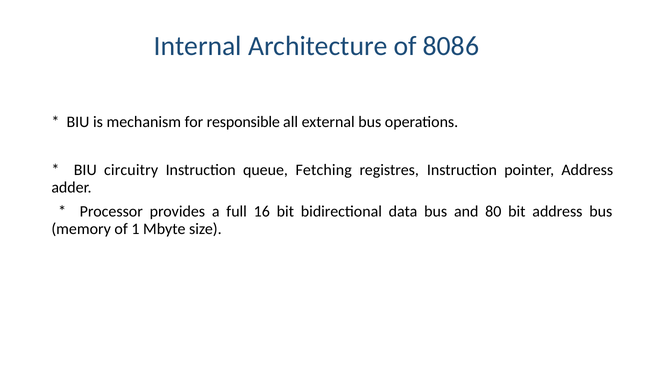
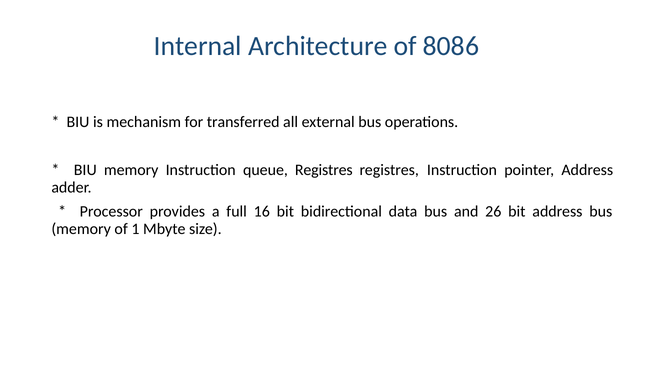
responsible: responsible -> transferred (243, 122)
BIU circuitry: circuitry -> memory (131, 170)
queue Fetching: Fetching -> Registres (324, 170)
80: 80 -> 26 (493, 211)
